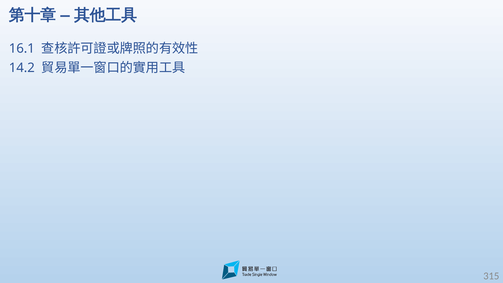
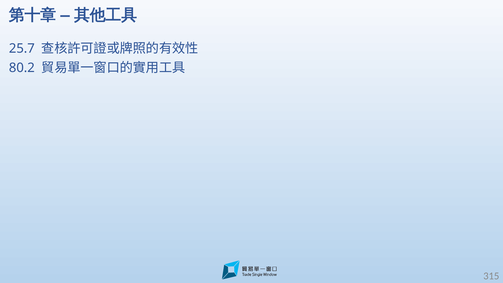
16.1: 16.1 -> 25.7 (22, 48)
14.2: 14.2 -> 80.2 (22, 68)
